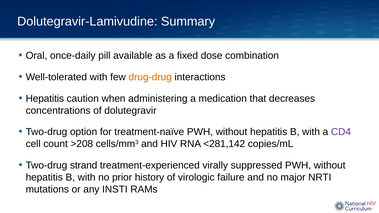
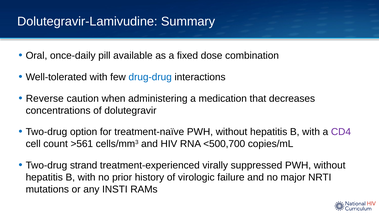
drug-drug colour: orange -> blue (150, 77)
Hepatitis: Hepatitis -> Reverse (45, 99)
>208: >208 -> >561 (82, 144)
<281,142: <281,142 -> <500,700 (224, 144)
